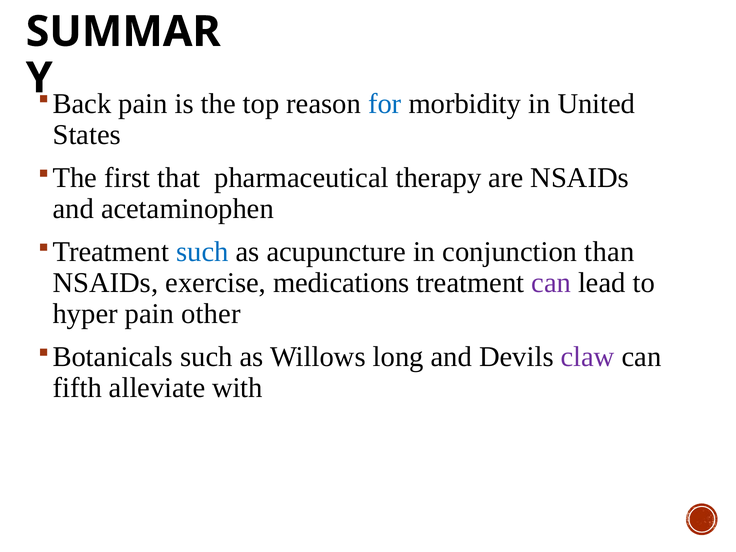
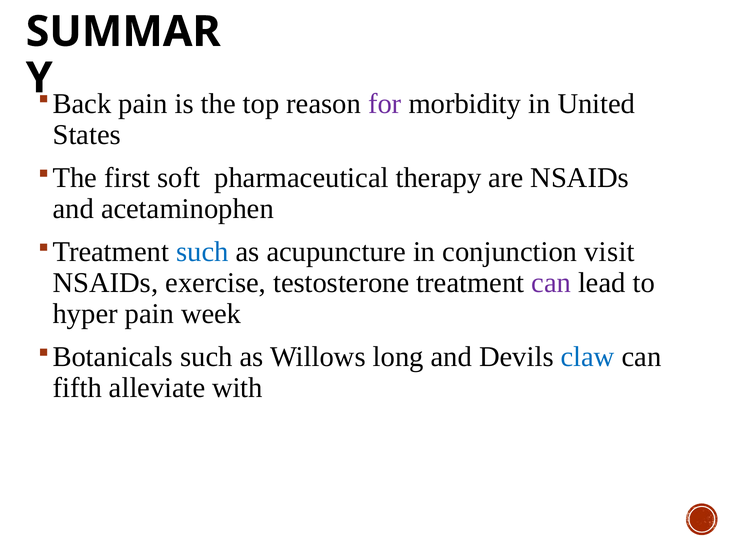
for colour: blue -> purple (385, 104)
that: that -> soft (179, 178)
than: than -> visit (609, 252)
medications: medications -> testosterone (341, 283)
other: other -> week (211, 314)
claw colour: purple -> blue (588, 357)
